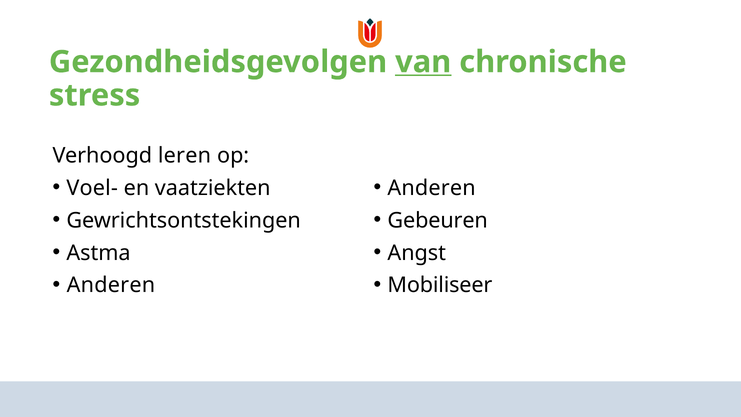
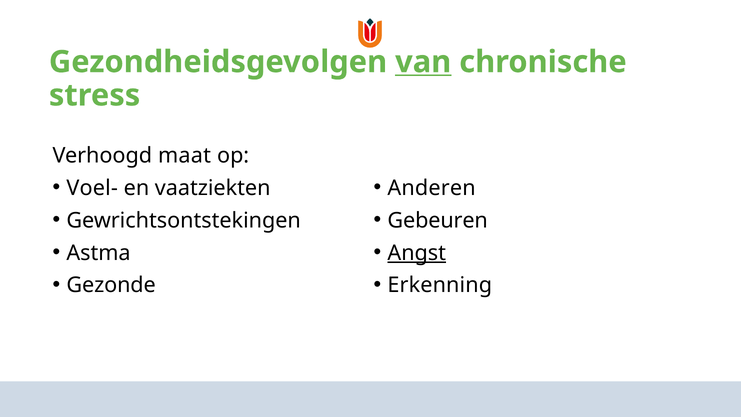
leren: leren -> maat (184, 156)
Angst underline: none -> present (417, 253)
Anderen: Anderen -> Gezonde (111, 285)
Mobiliseer: Mobiliseer -> Erkenning (440, 285)
